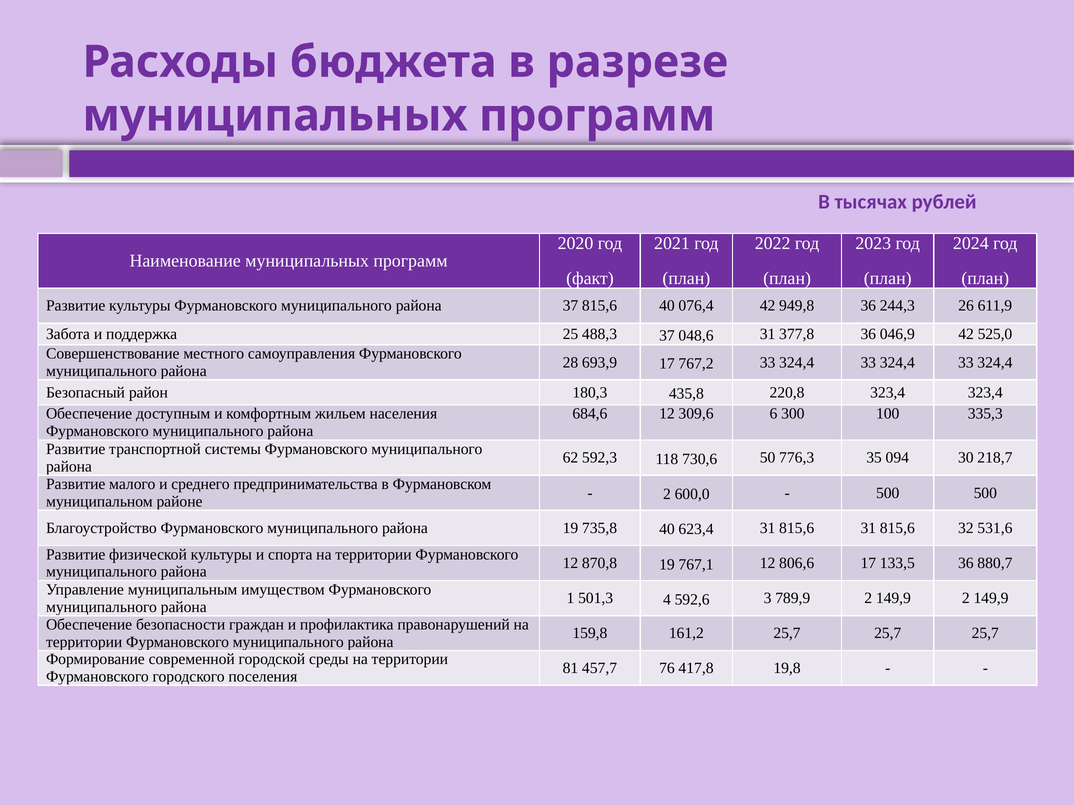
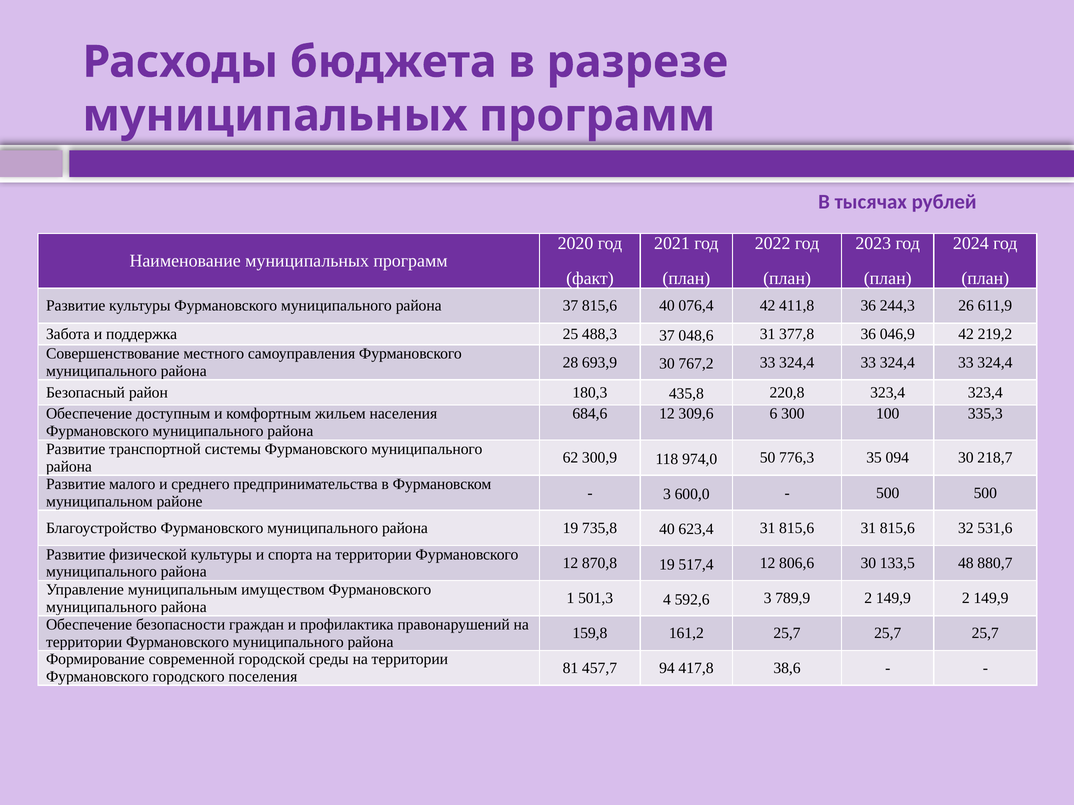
949,8: 949,8 -> 411,8 (797, 306)
525,0: 525,0 -> 219,2 (995, 334)
693,9 17: 17 -> 30 (667, 364)
592,3: 592,3 -> 300,9 (600, 458)
730,6: 730,6 -> 974,0 (700, 459)
2: 2 -> 3 (667, 494)
767,1: 767,1 -> 517,4 (696, 565)
806,6 17: 17 -> 30 (868, 563)
133,5 36: 36 -> 48 (966, 563)
76: 76 -> 94 (667, 668)
19,8: 19,8 -> 38,6 (787, 668)
